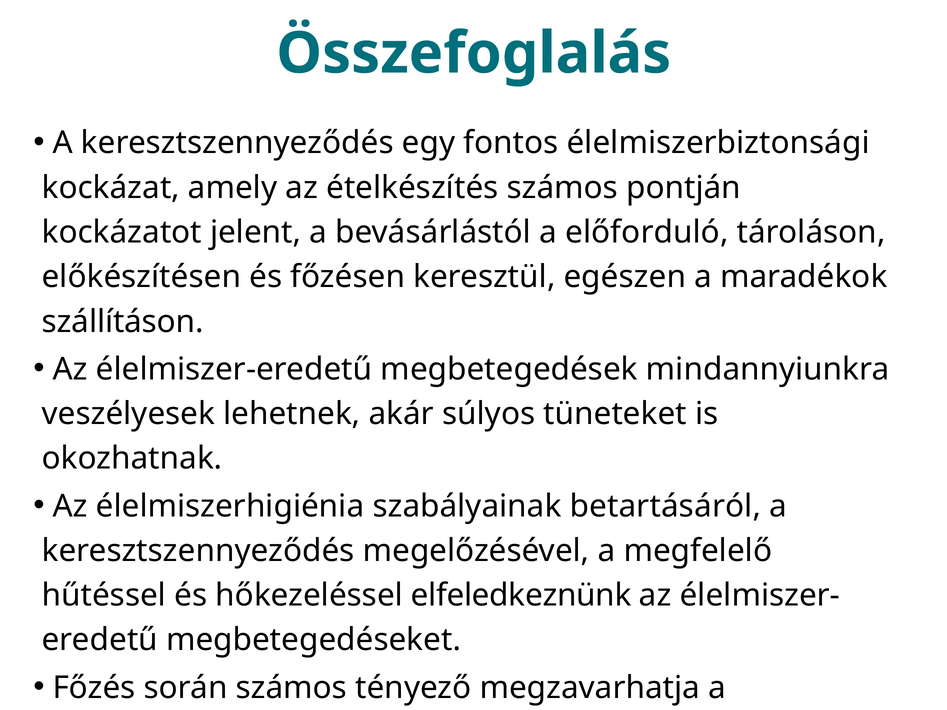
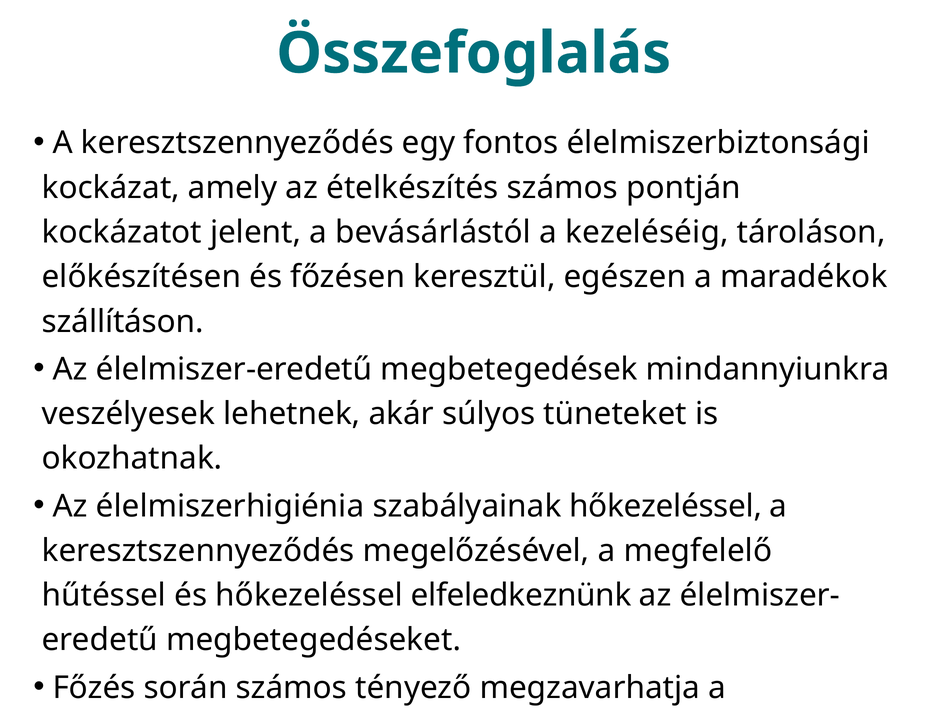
előforduló: előforduló -> kezeléséig (647, 232)
szabályainak betartásáról: betartásáról -> hőkezeléssel (666, 506)
